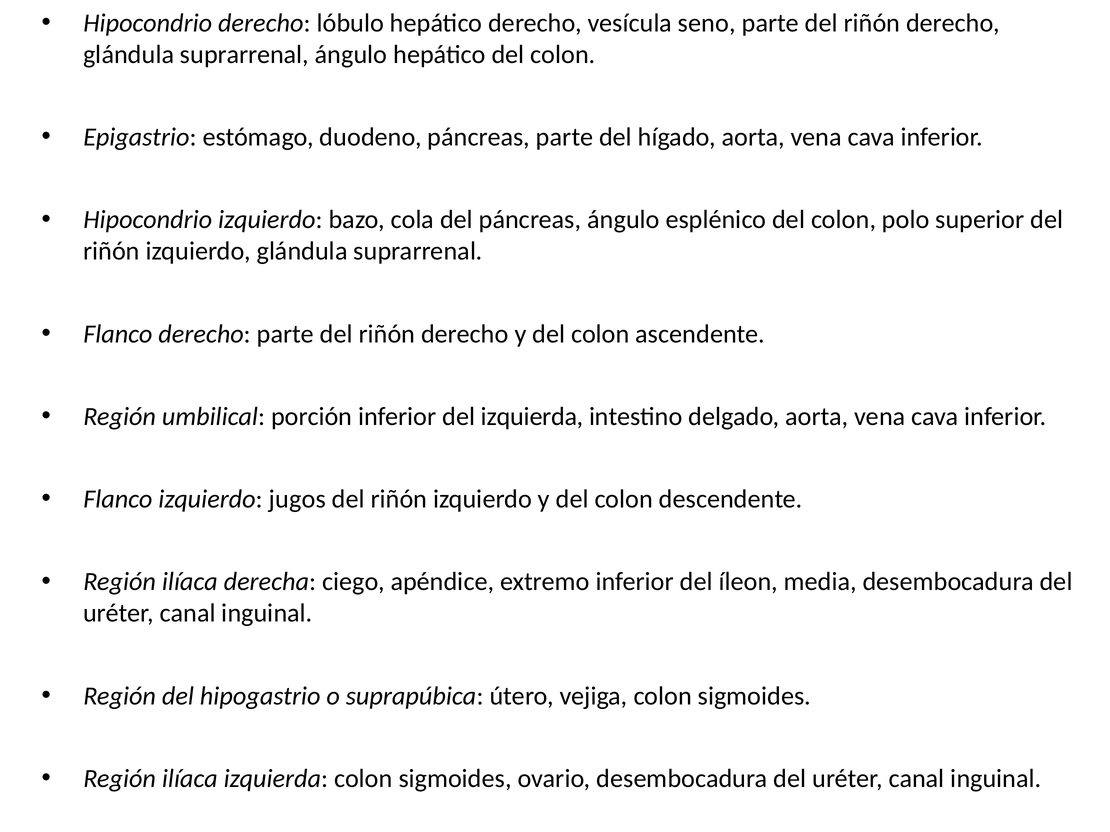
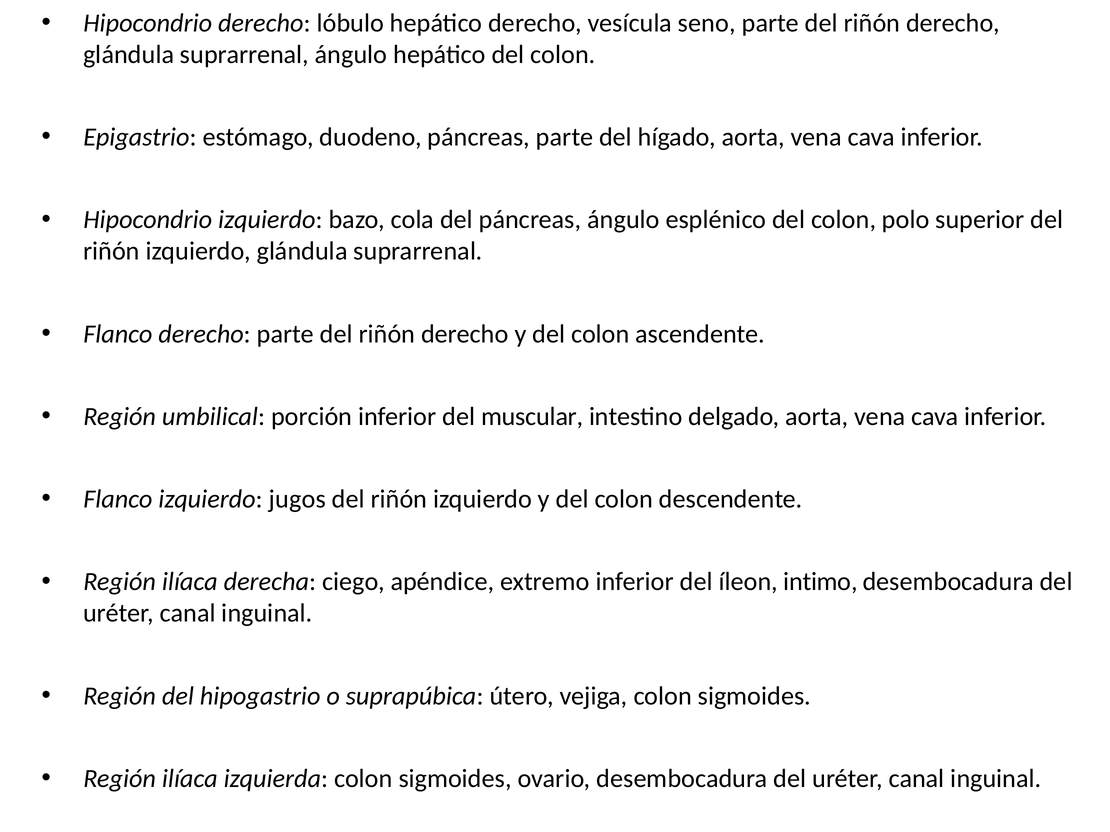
del izquierda: izquierda -> muscular (532, 417)
media: media -> intimo (820, 582)
